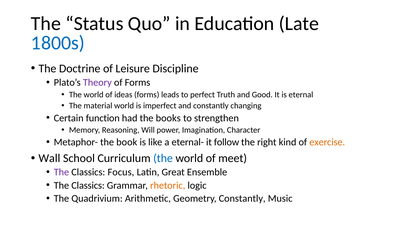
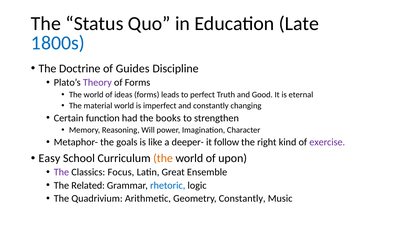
Leisure: Leisure -> Guides (133, 69)
book: book -> goals (127, 143)
eternal-: eternal- -> deeper- (188, 143)
exercise colour: orange -> purple (327, 143)
Wall: Wall -> Easy (49, 159)
the colour: blue -> orange (163, 159)
meet: meet -> upon (233, 159)
Classics: Classics -> Related (88, 186)
rhetoric colour: orange -> blue (168, 186)
